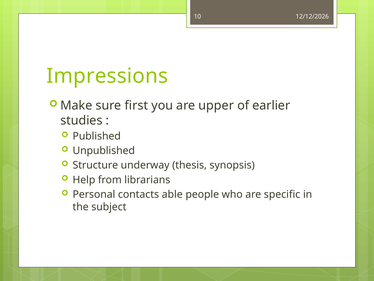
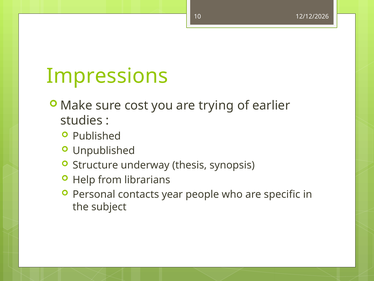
first: first -> cost (136, 105)
upper: upper -> trying (216, 105)
able: able -> year (172, 194)
